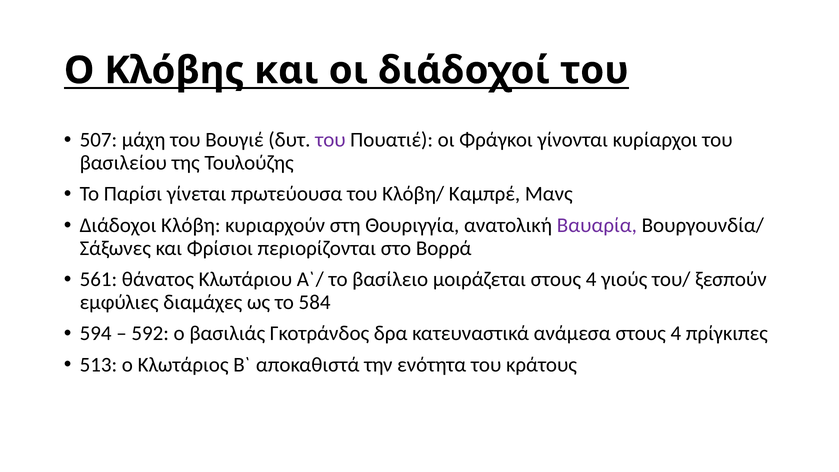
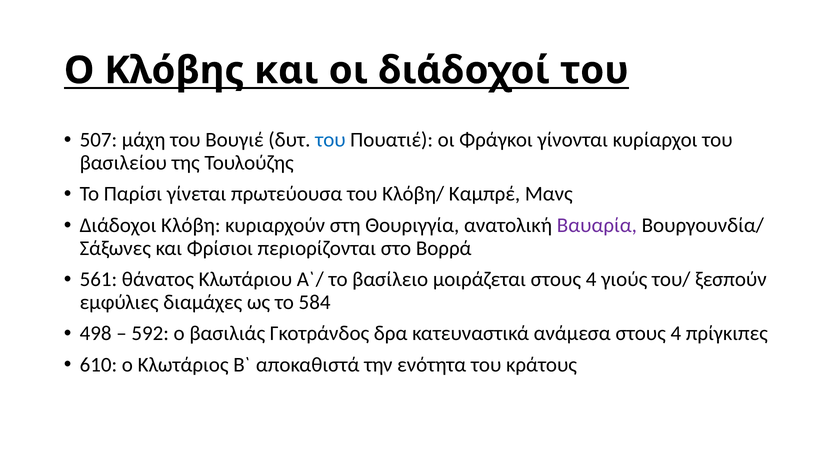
του colour: purple -> blue (330, 140)
594: 594 -> 498 (96, 333)
513: 513 -> 610 (98, 365)
